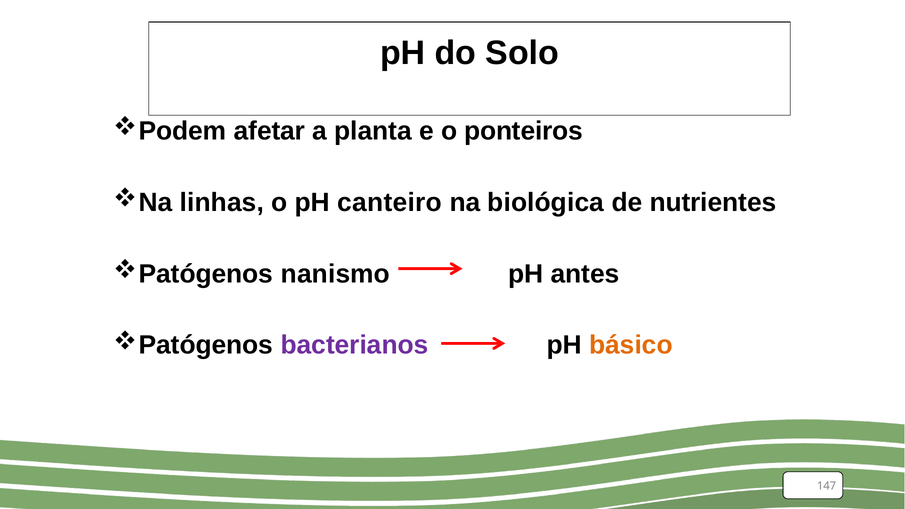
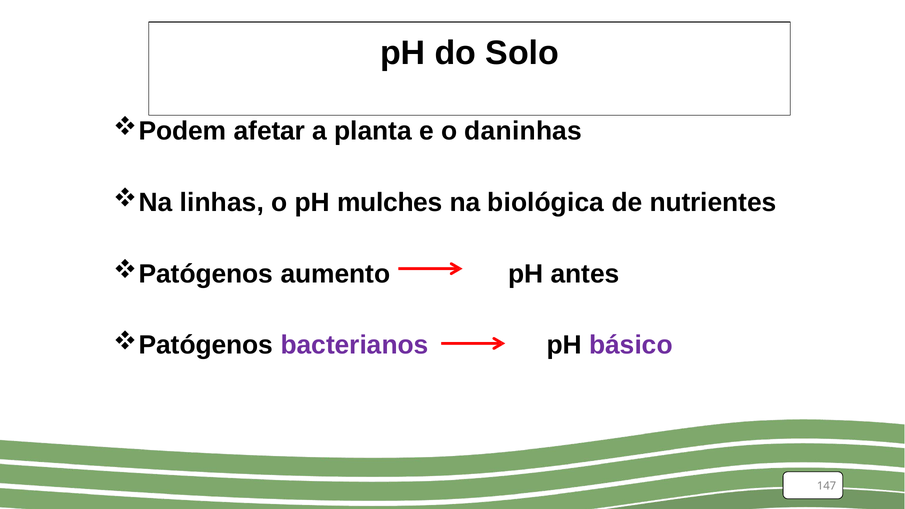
ponteiros: ponteiros -> daninhas (523, 131)
canteiro: canteiro -> mulches (390, 202)
nanismo: nanismo -> aumento (336, 274)
básico colour: orange -> purple (631, 345)
